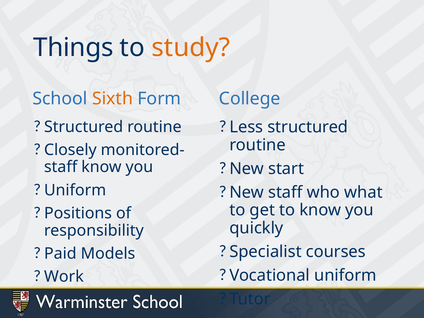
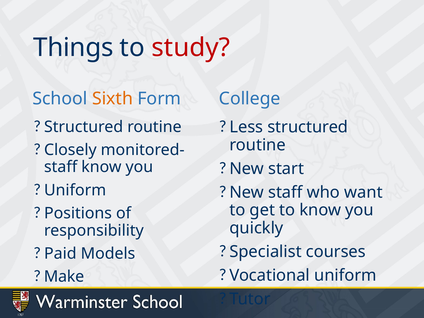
study colour: orange -> red (191, 47)
what: what -> want (364, 192)
Work: Work -> Make (64, 277)
